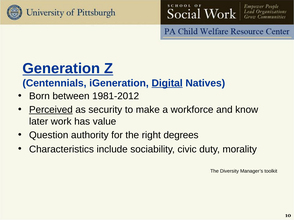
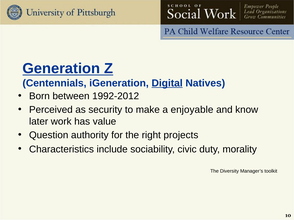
1981-2012: 1981-2012 -> 1992-2012 (116, 96)
Perceived underline: present -> none (51, 110)
workforce: workforce -> enjoyable (192, 110)
degrees: degrees -> projects (181, 135)
